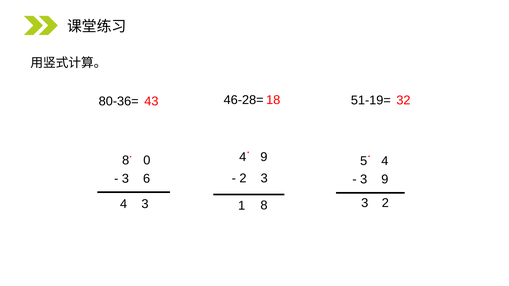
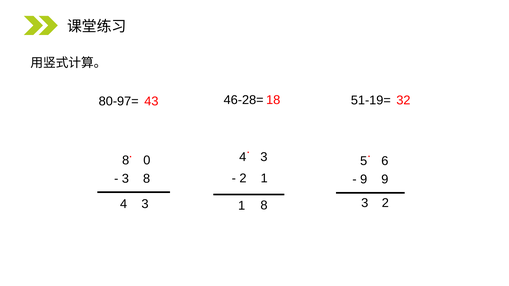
80-36=: 80-36= -> 80-97= (119, 101)
4 9: 9 -> 3 (264, 157)
5 4: 4 -> 6 (385, 161)
2 3: 3 -> 1 (264, 179)
3 6: 6 -> 8 (147, 179)
3: 3 -> 9 (364, 179)
